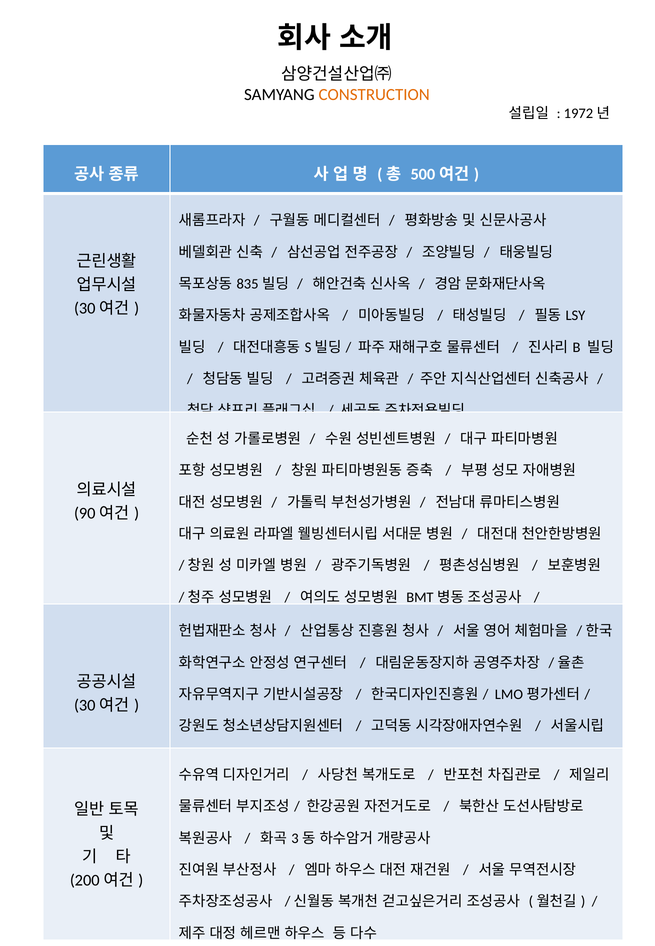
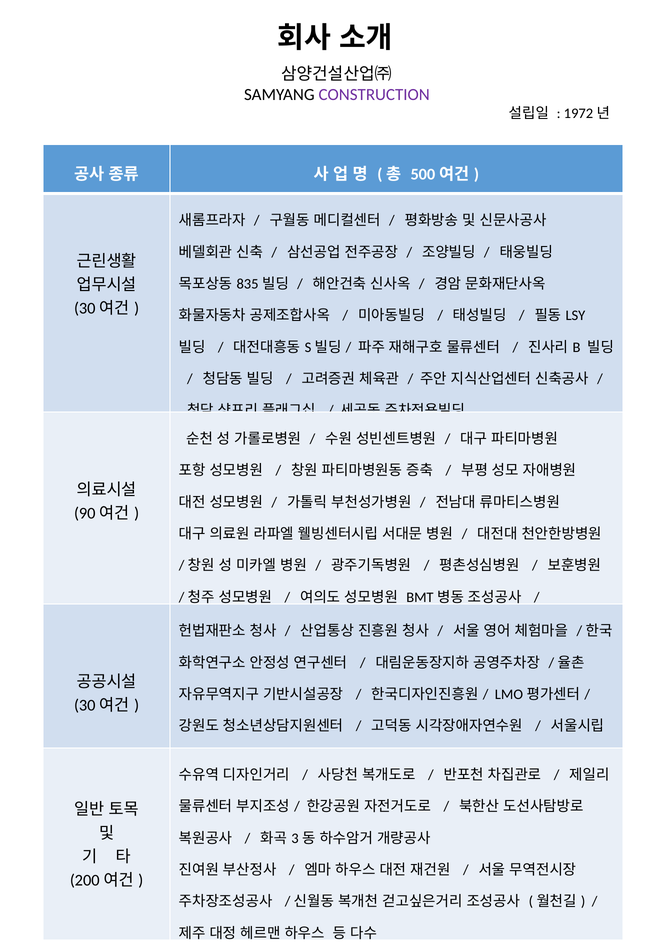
CONSTRUCTION colour: orange -> purple (374, 95)
